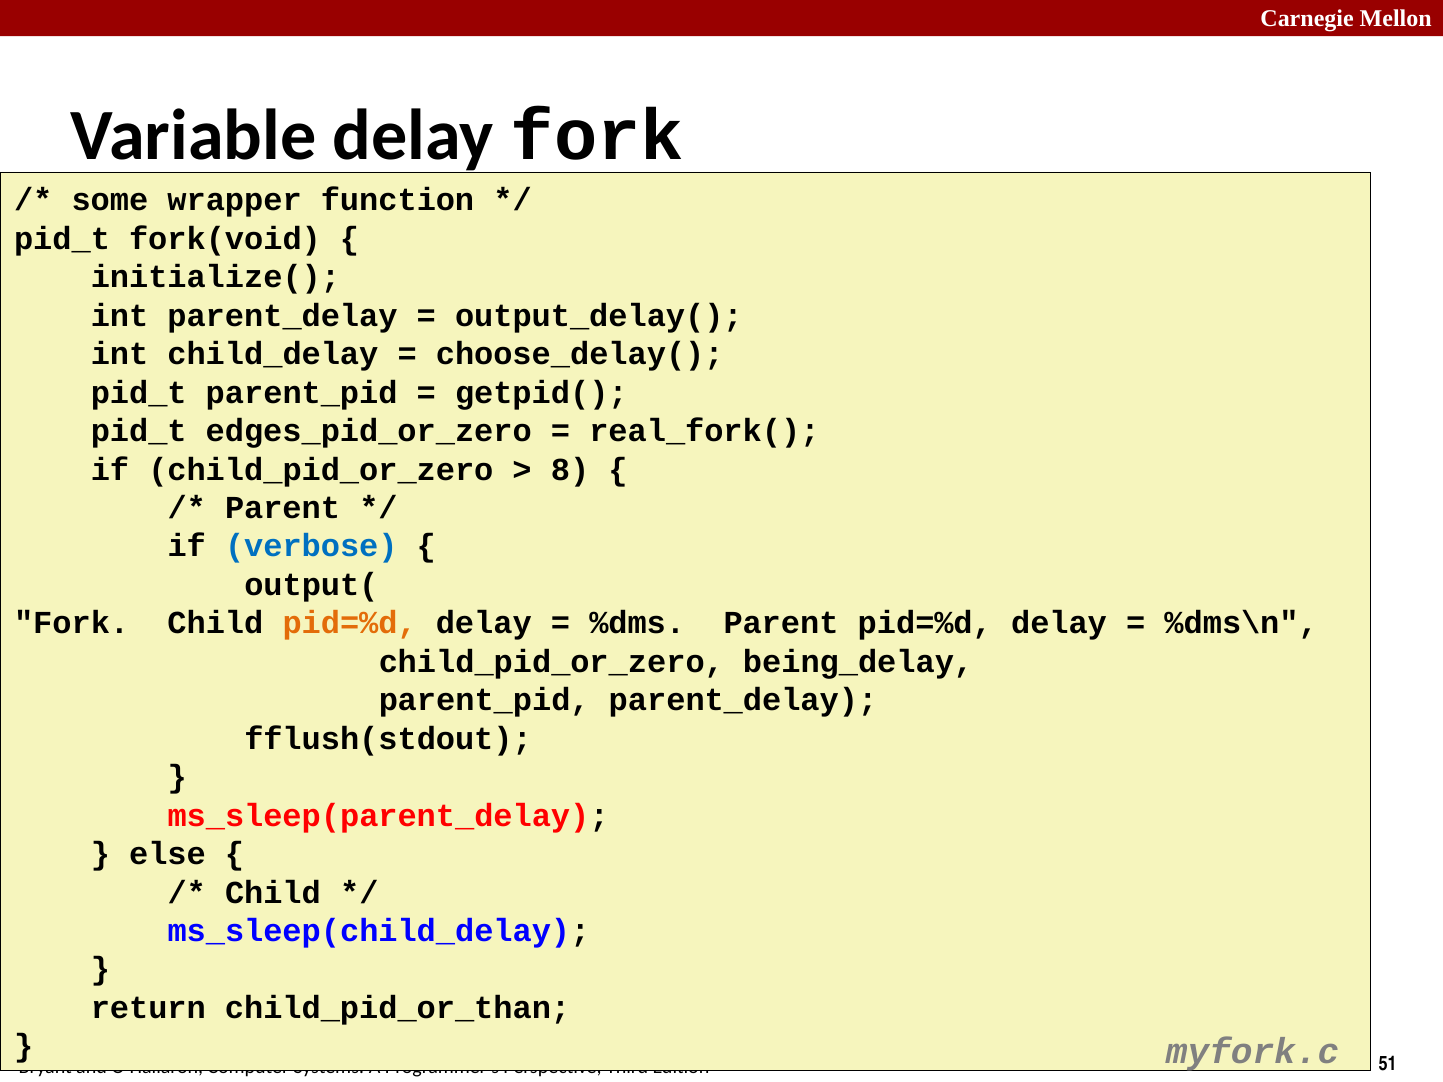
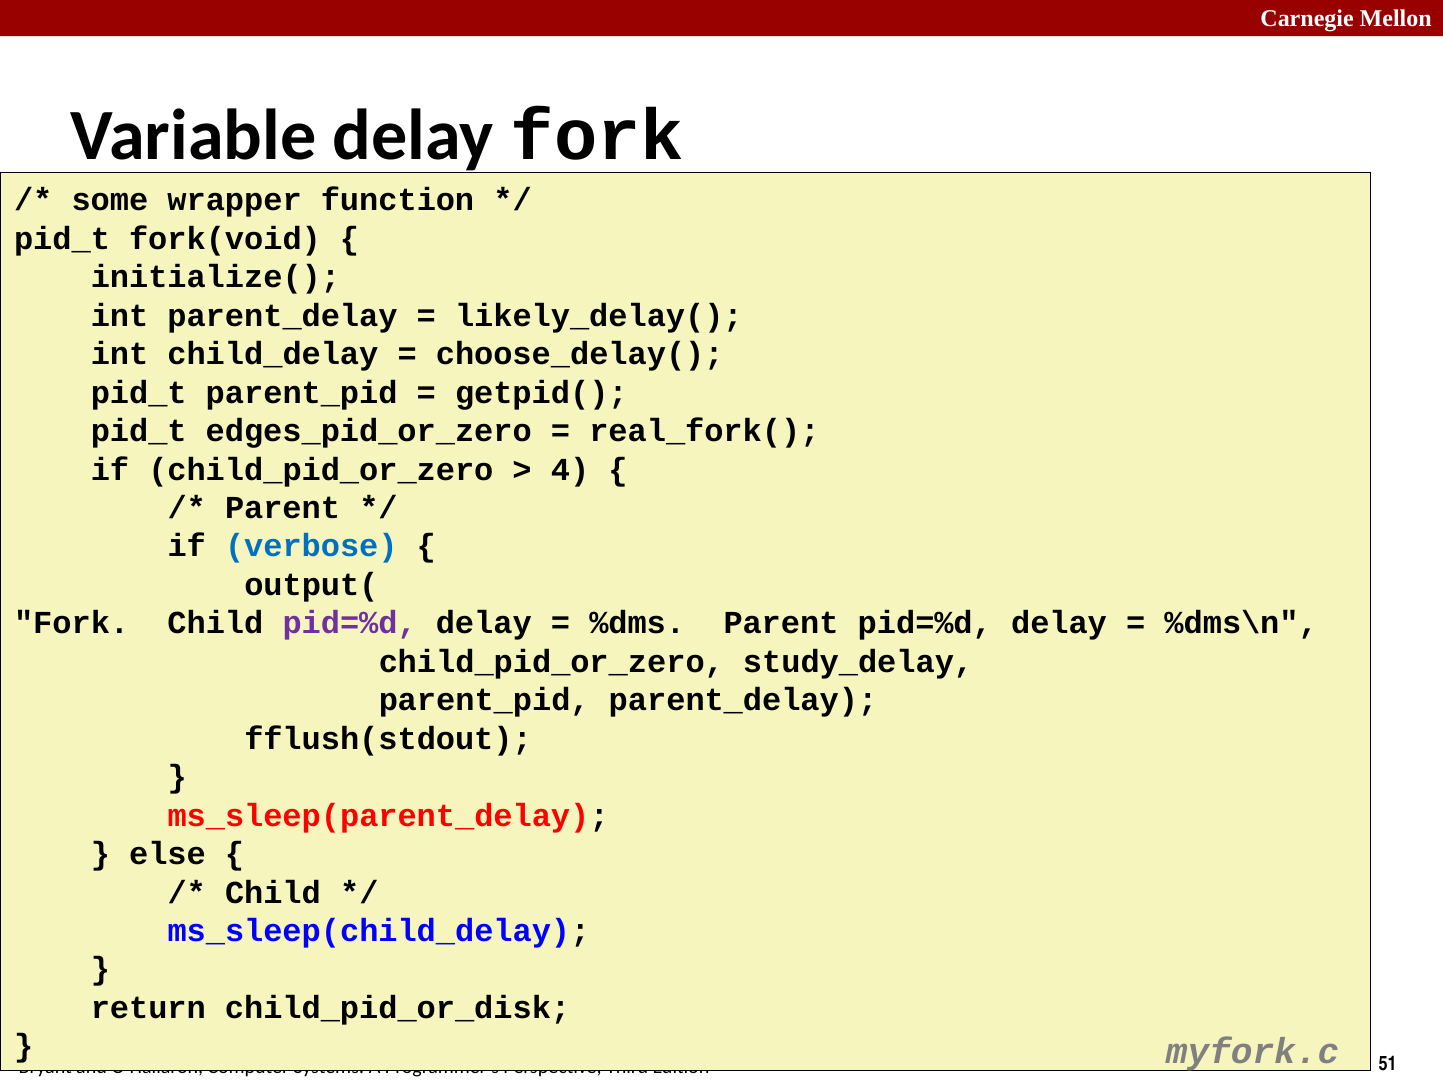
output_delay(: output_delay( -> likely_delay( (599, 316)
8: 8 -> 4 (570, 470)
pid=%d colour: orange -> purple (350, 623)
being_delay: being_delay -> study_delay (858, 662)
child_pid_or_than: child_pid_or_than -> child_pid_or_disk (398, 1008)
